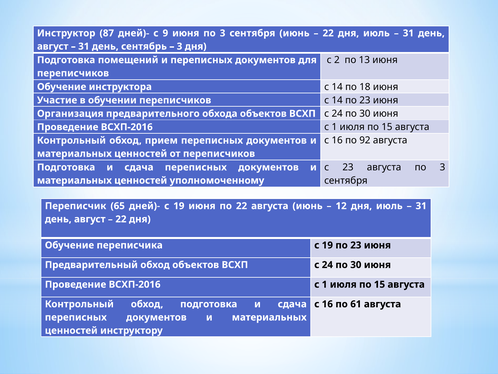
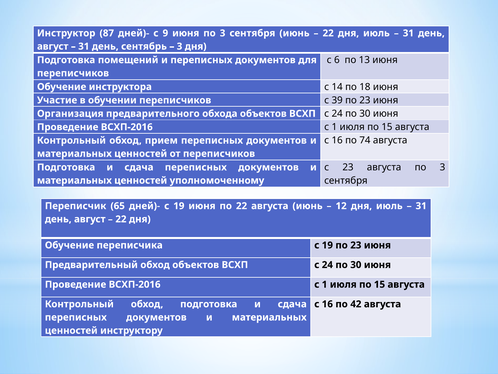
2: 2 -> 6 (337, 60)
14: 14 -> 39 (337, 100)
92: 92 -> 74 (365, 140)
61: 61 -> 42 (356, 304)
